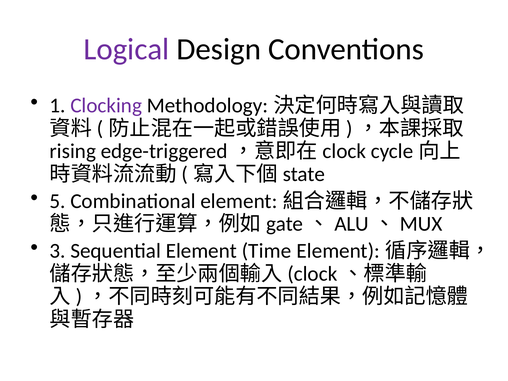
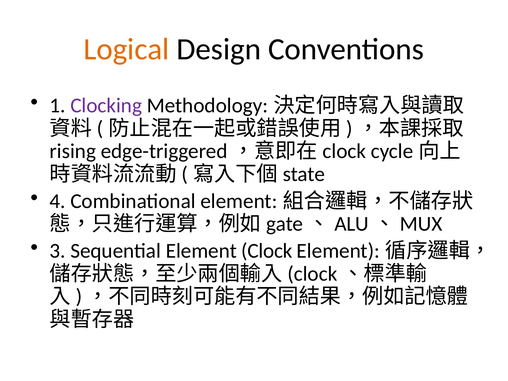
Logical colour: purple -> orange (126, 49)
5: 5 -> 4 (58, 201)
Time: Time -> Clock (267, 251)
